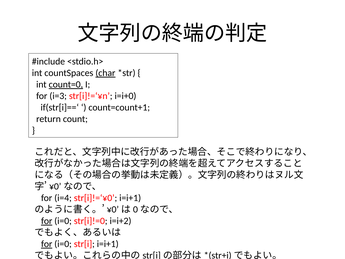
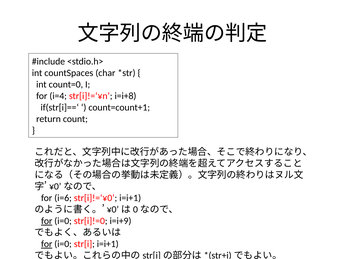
char underline: present -> none (105, 73)
count=0 underline: present -> none (66, 84)
i=3: i=3 -> i=4 (58, 96)
i=i+0: i=i+0 -> i=i+8 (125, 96)
i=4: i=4 -> i=6 (63, 198)
i=i+2: i=i+2 -> i=i+9 (121, 221)
